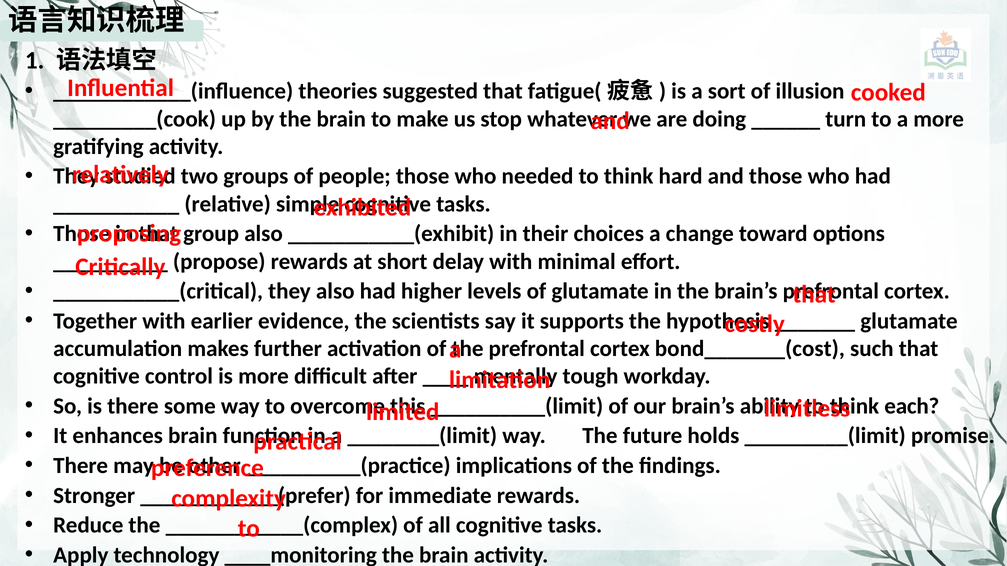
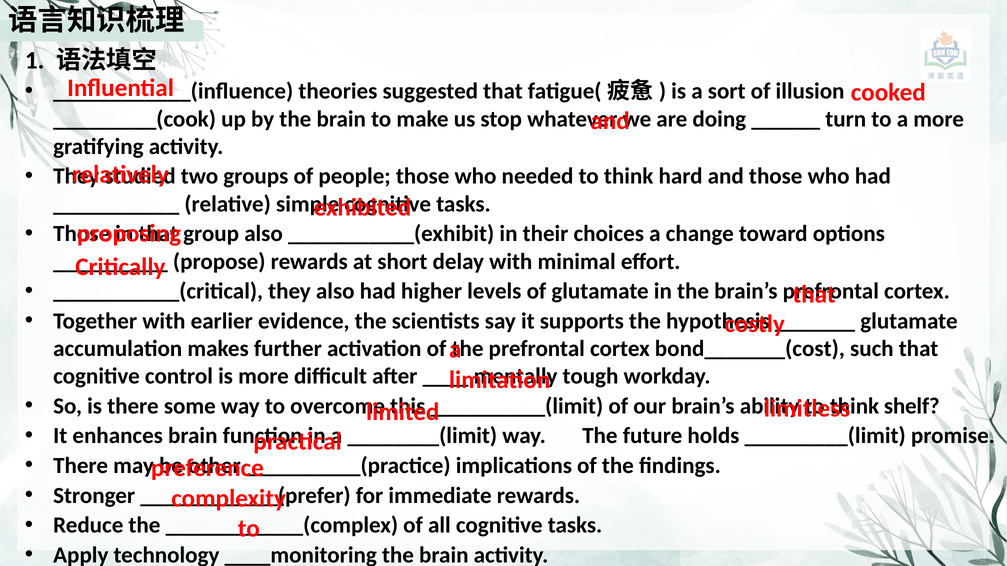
each: each -> shelf (912, 406)
